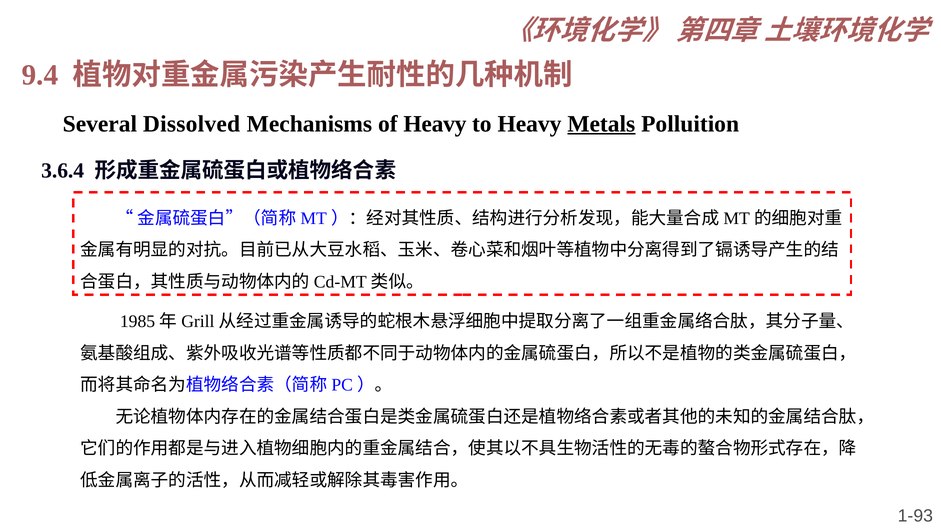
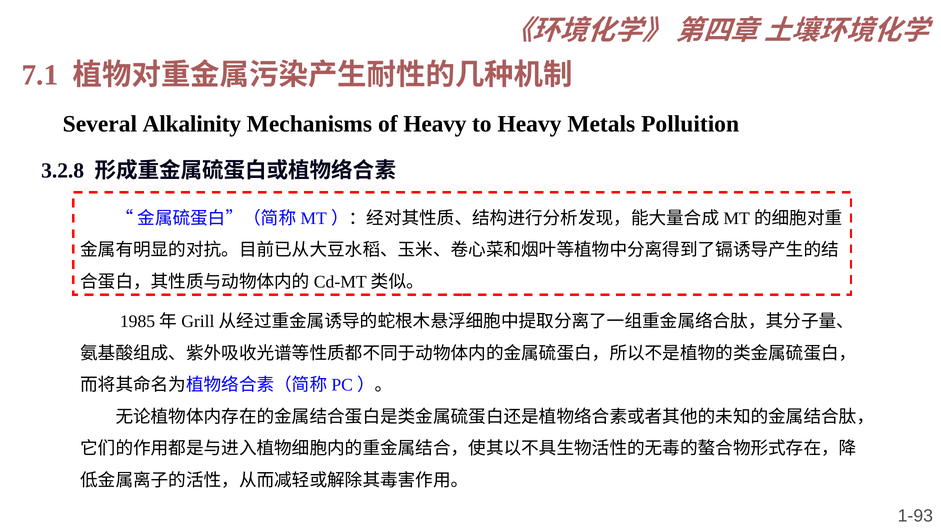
9.4: 9.4 -> 7.1 (40, 75)
Dissolved: Dissolved -> Alkalinity (192, 124)
Metals underline: present -> none (601, 124)
3.6.4: 3.6.4 -> 3.2.8 (63, 171)
